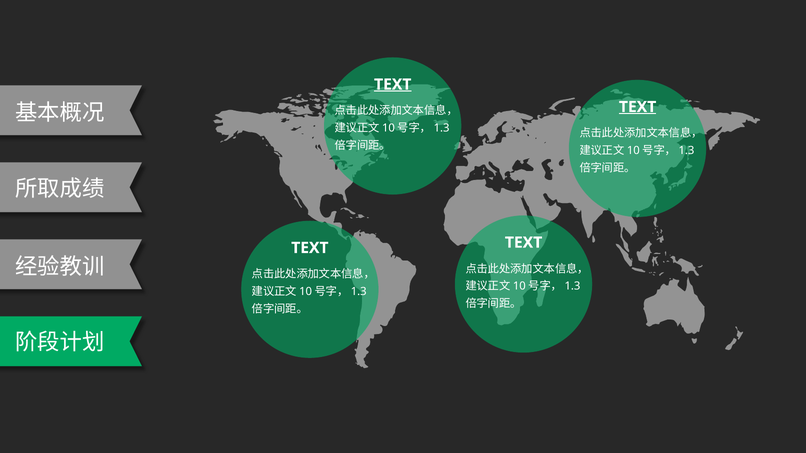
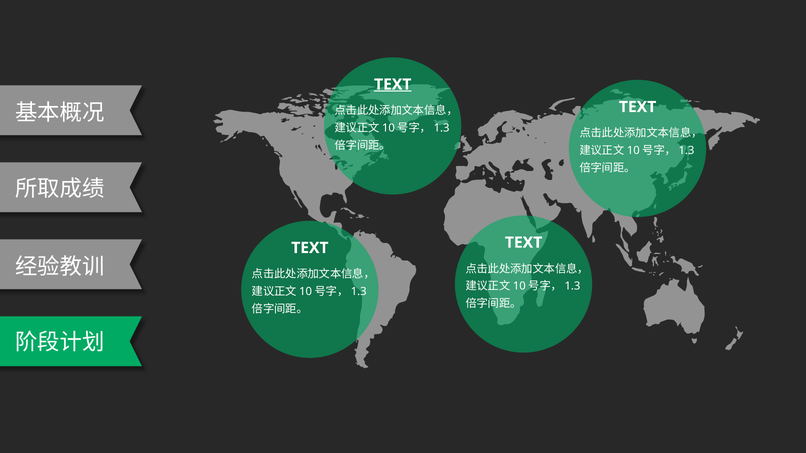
TEXT underline: present -> none (638, 107)
